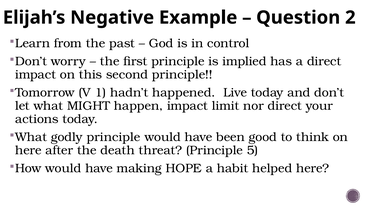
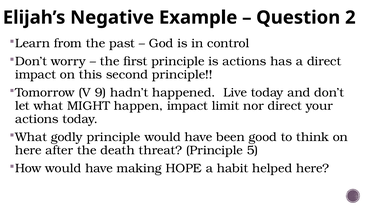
is implied: implied -> actions (244, 61)
1: 1 -> 9 (100, 93)
